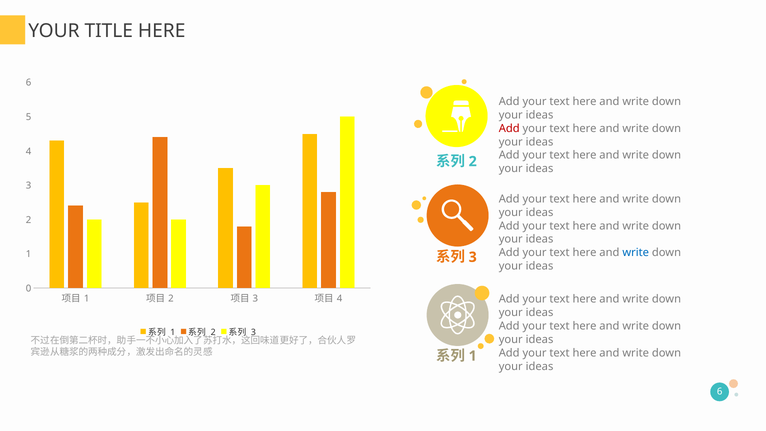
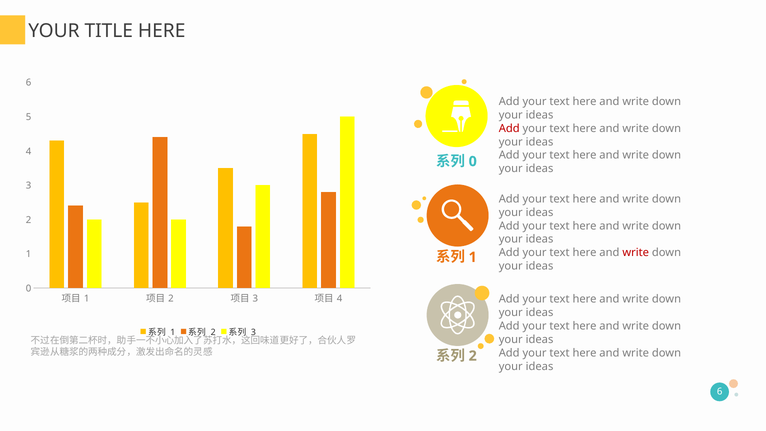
2: 2 -> 0 (473, 161)
write colour: blue -> red (636, 253)
3: 3 -> 1 (473, 257)
1: 1 -> 2 (473, 356)
